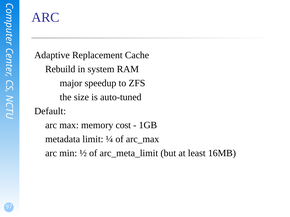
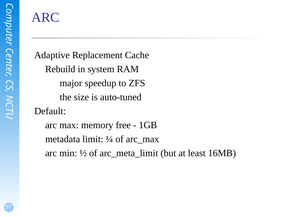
cost: cost -> free (123, 125)
